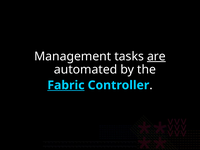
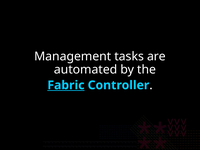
are underline: present -> none (156, 56)
